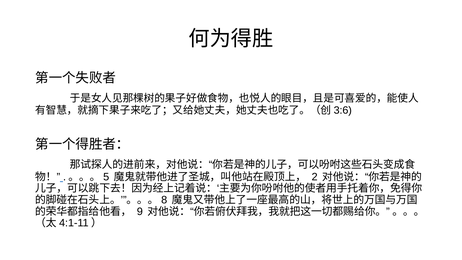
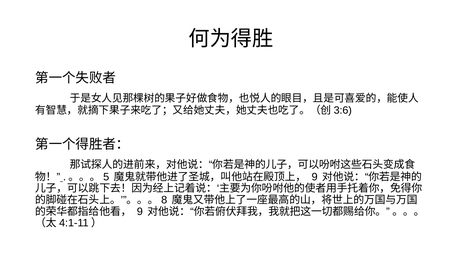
2: 2 -> 9 (315, 177)
